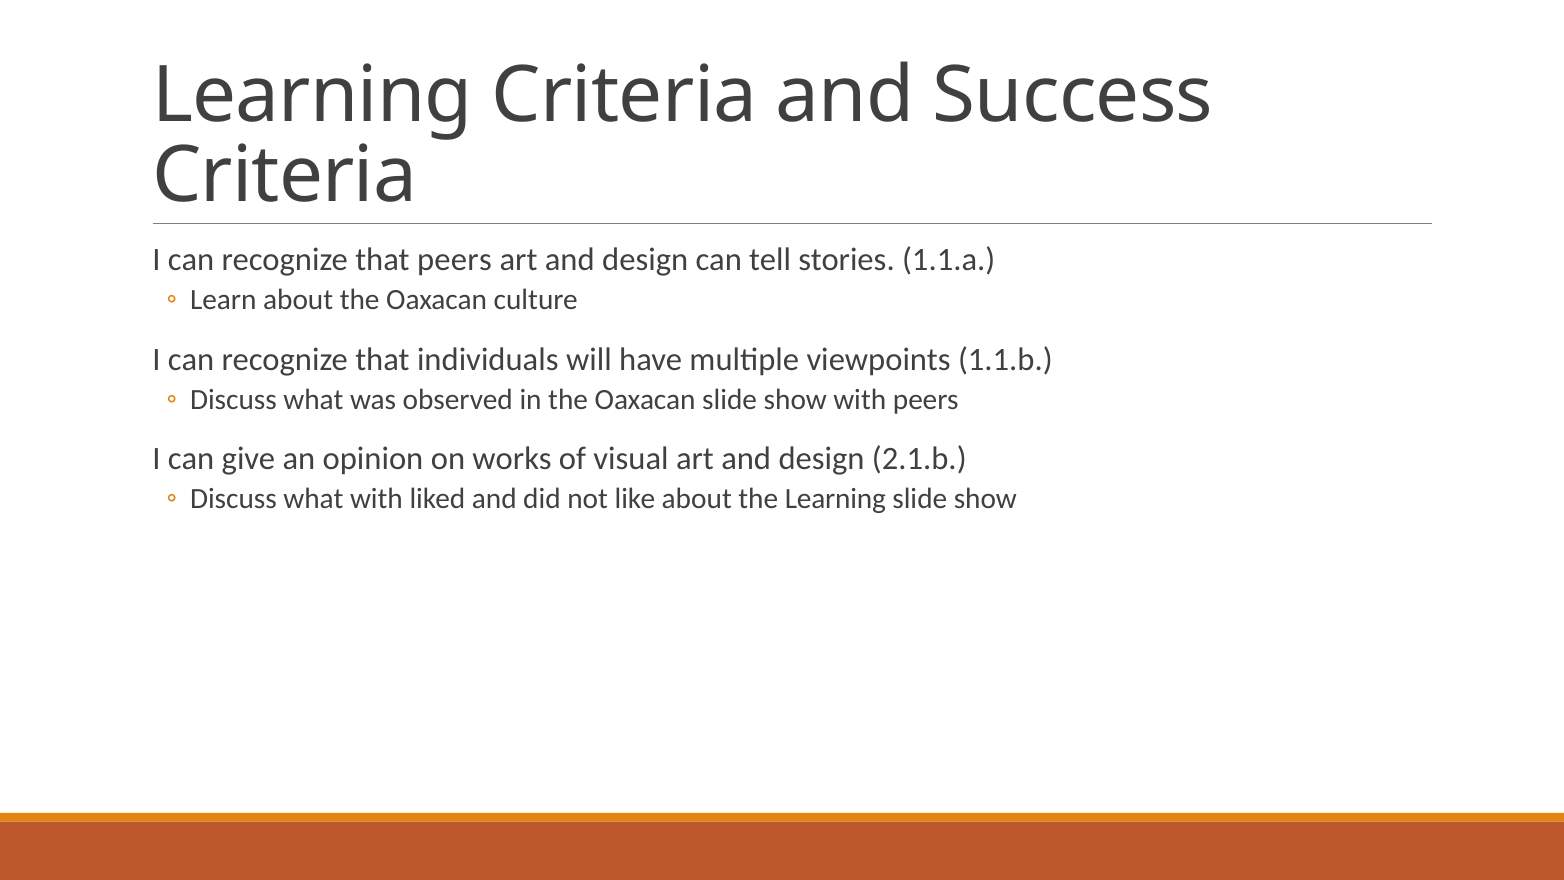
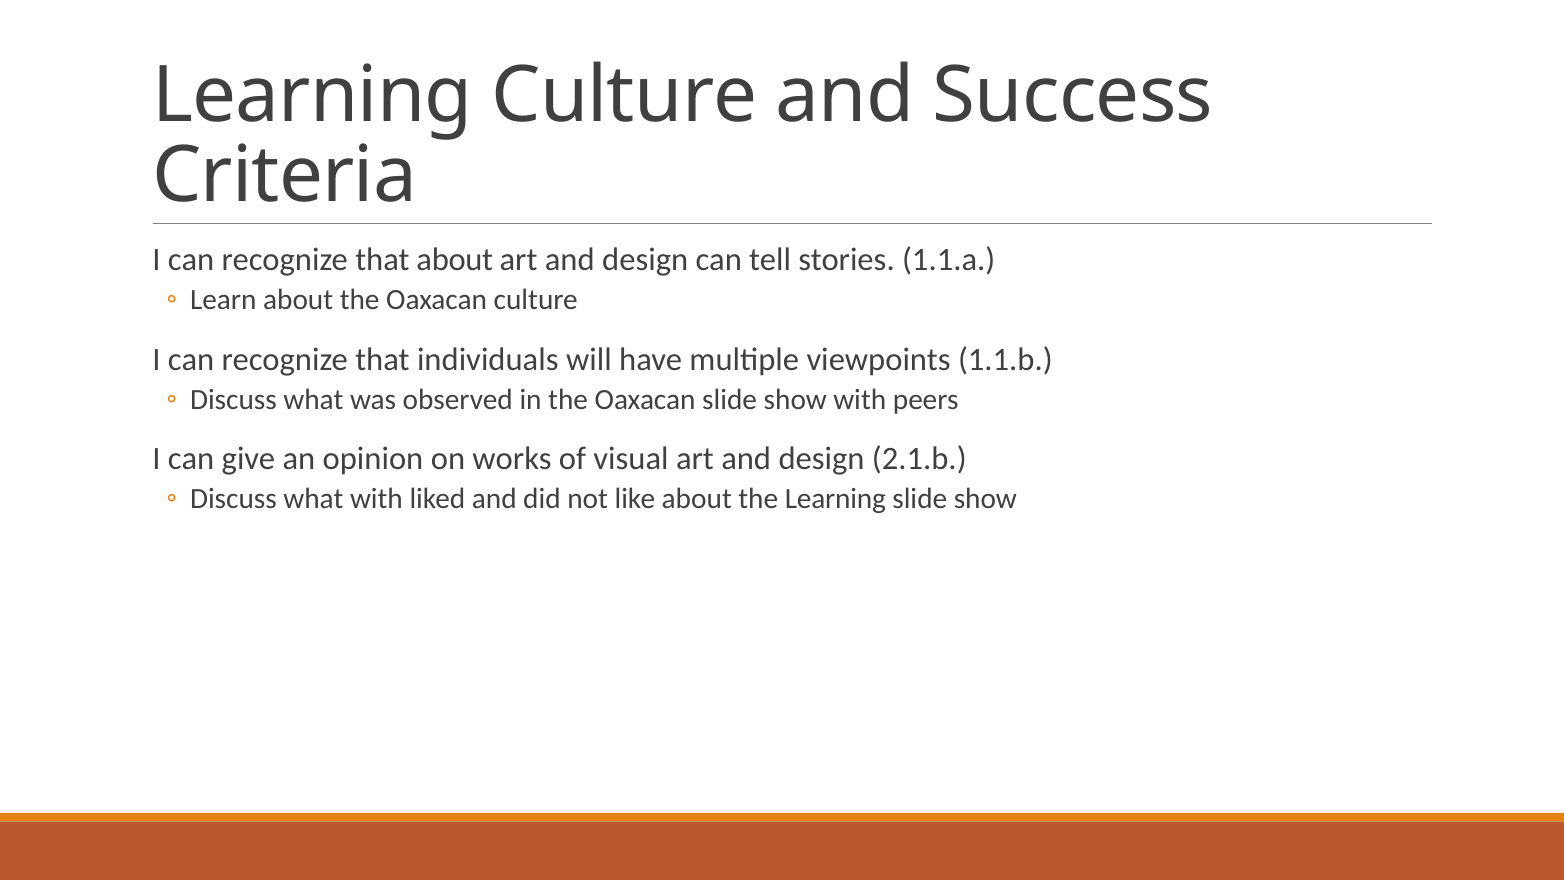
Learning Criteria: Criteria -> Culture (625, 95)
that peers: peers -> about (455, 260)
